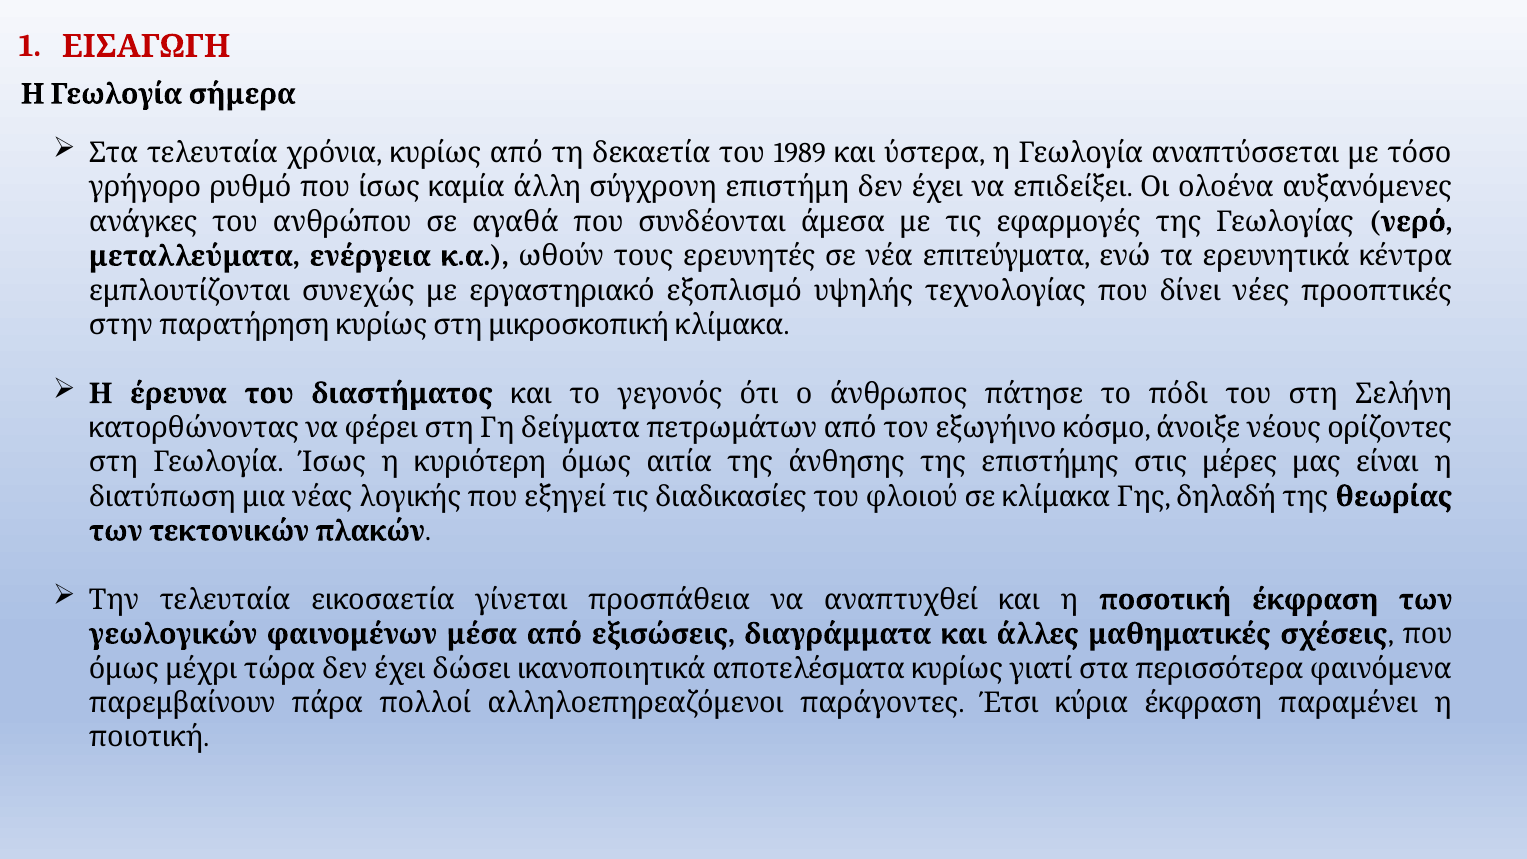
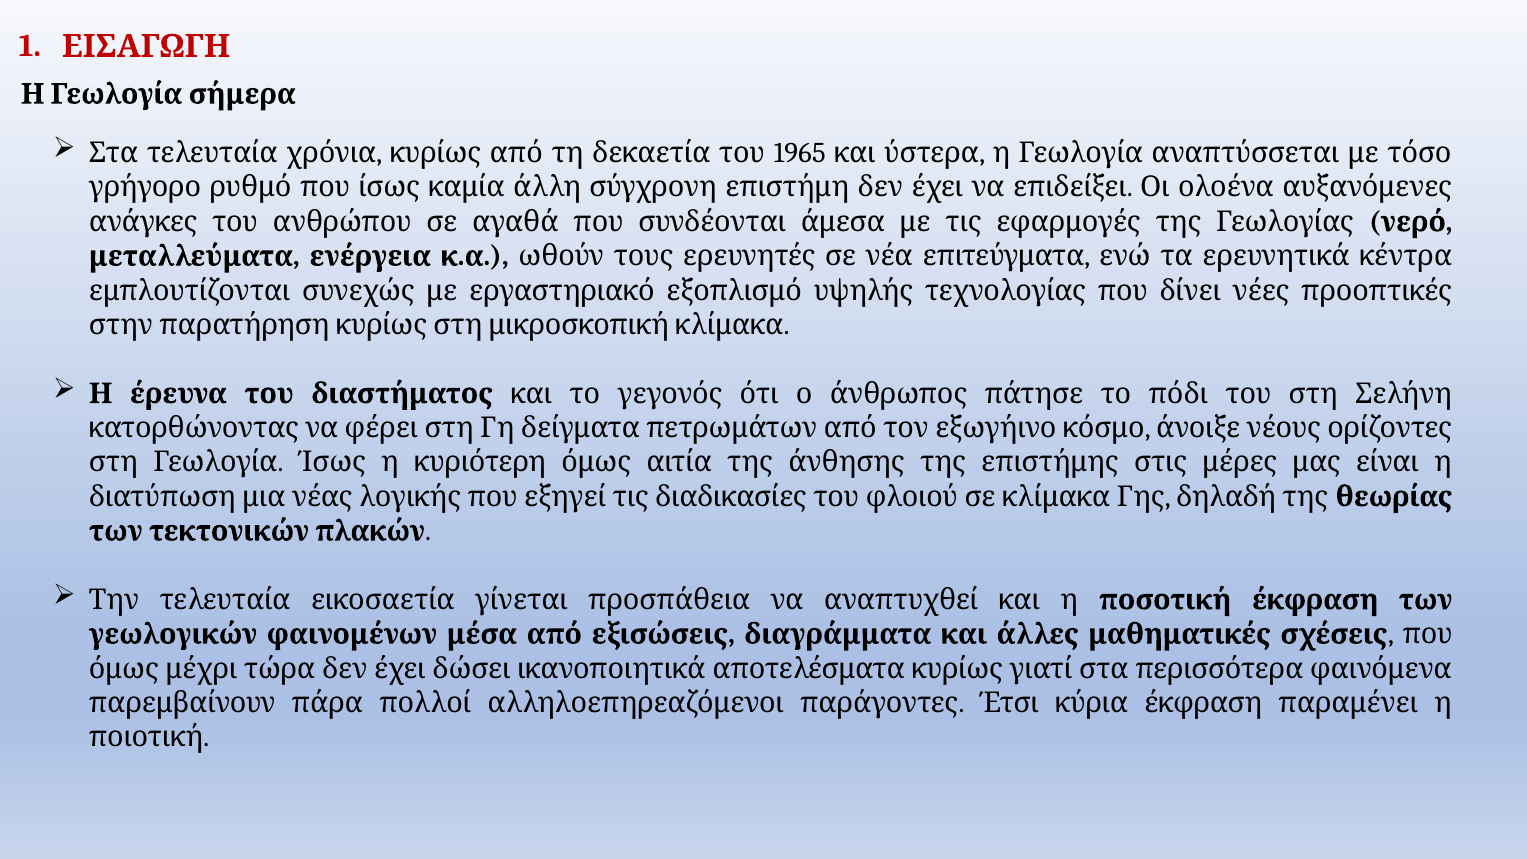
1989: 1989 -> 1965 (800, 153)
